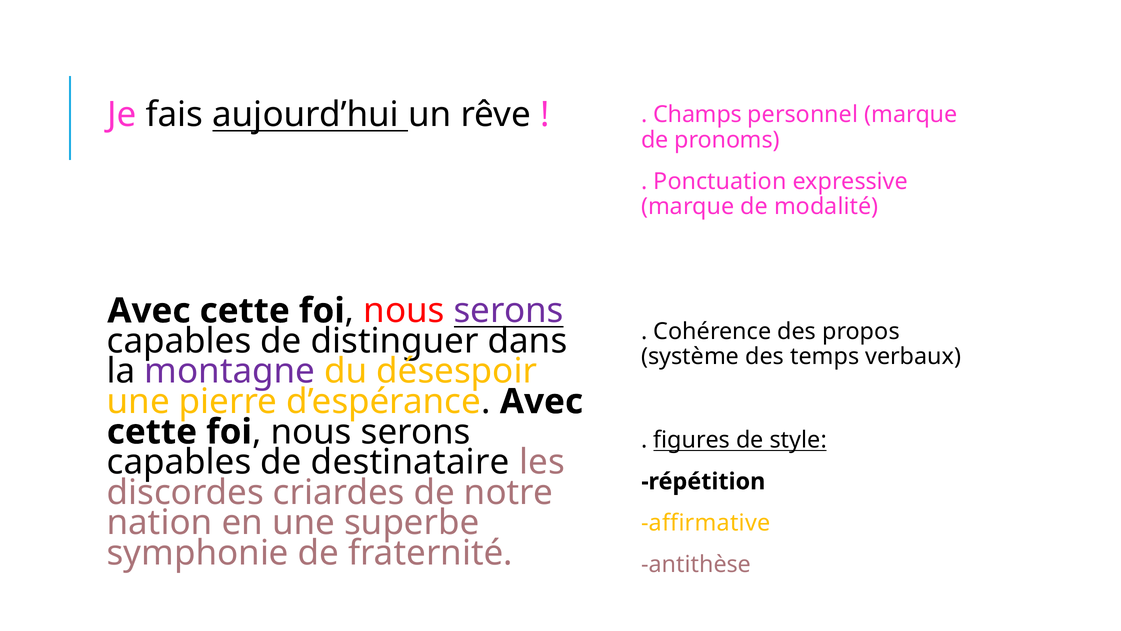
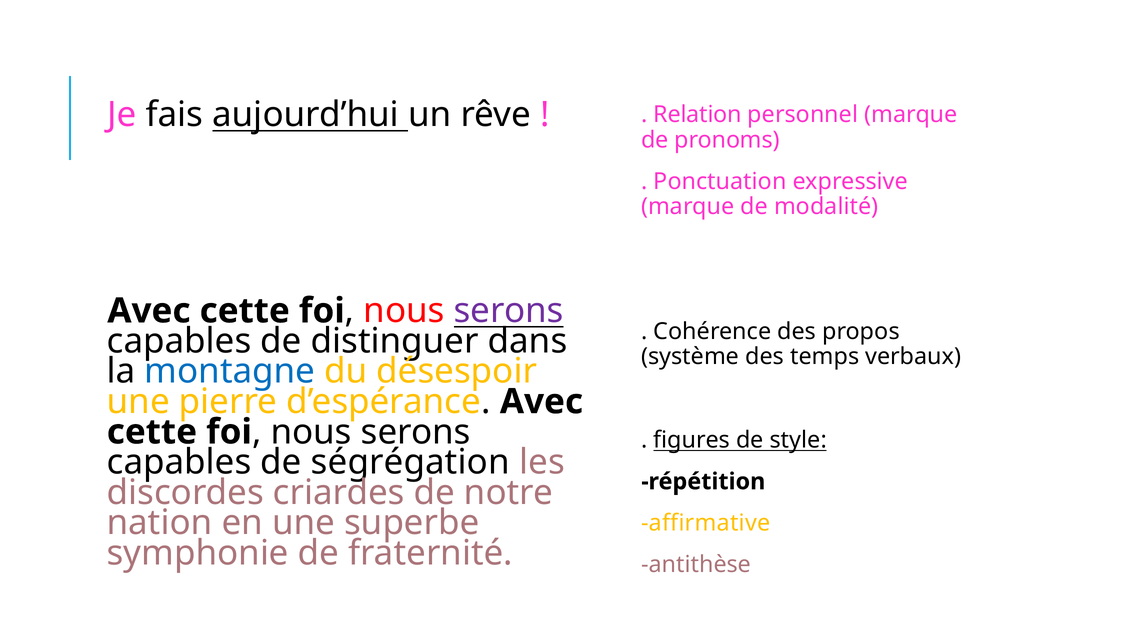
Champs: Champs -> Relation (698, 115)
montagne colour: purple -> blue (230, 371)
destinataire: destinataire -> ségrégation (410, 462)
